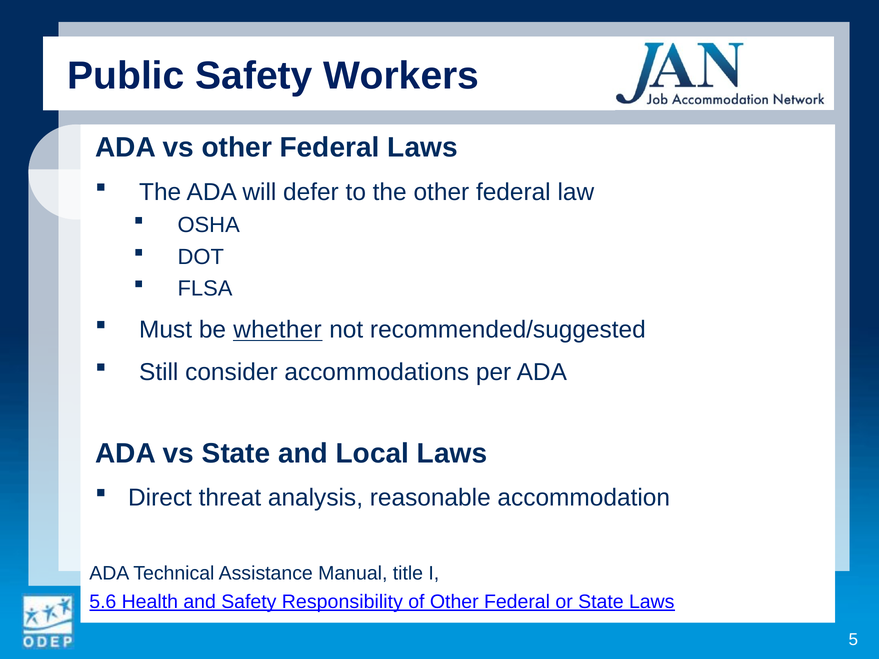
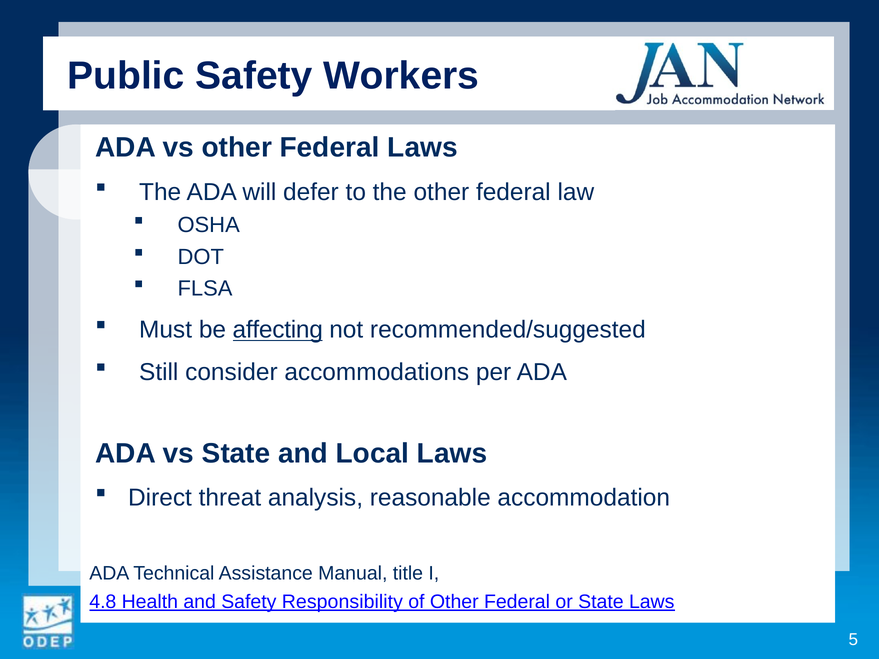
whether: whether -> affecting (278, 330)
5.6: 5.6 -> 4.8 (103, 602)
